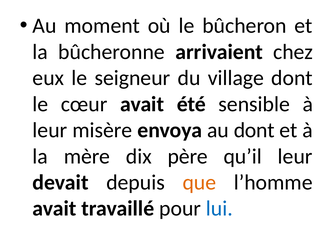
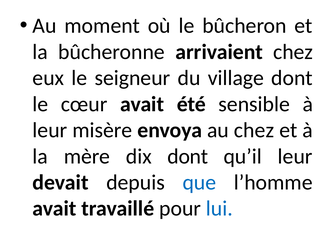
au dont: dont -> chez (254, 130)
dix père: père -> dont (188, 156)
que colour: orange -> blue (199, 182)
